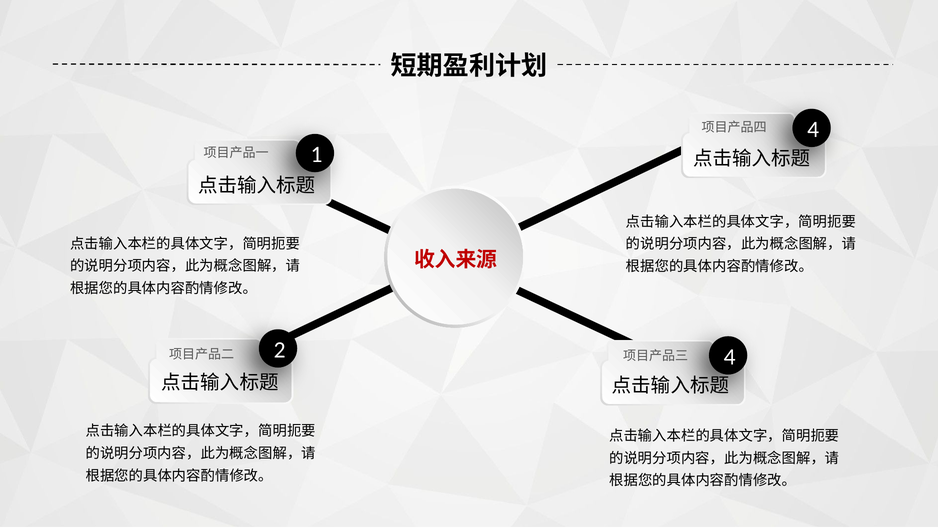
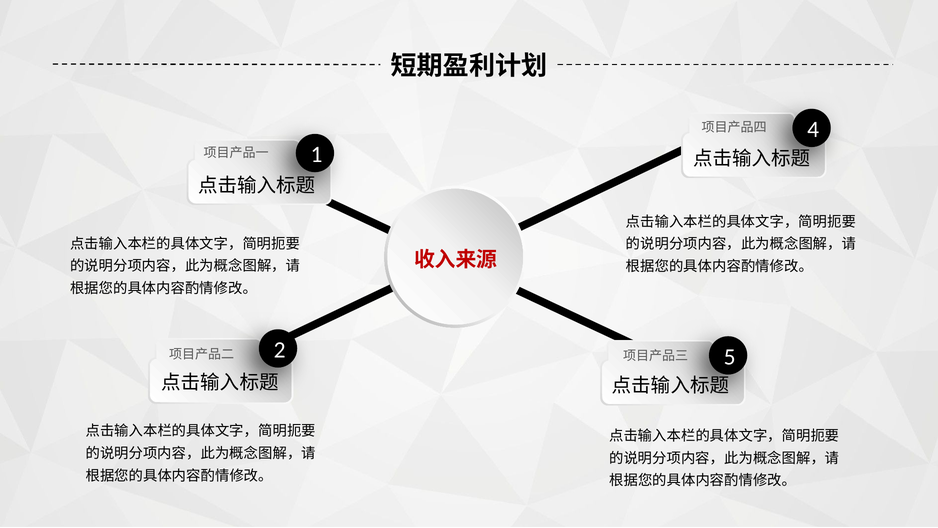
2 4: 4 -> 5 (730, 357)
